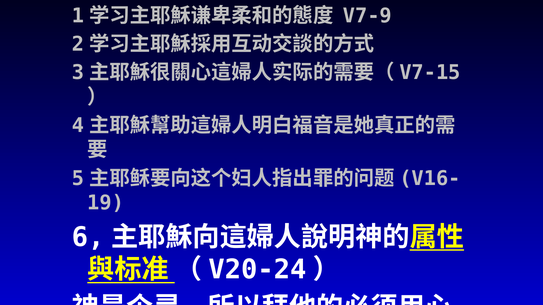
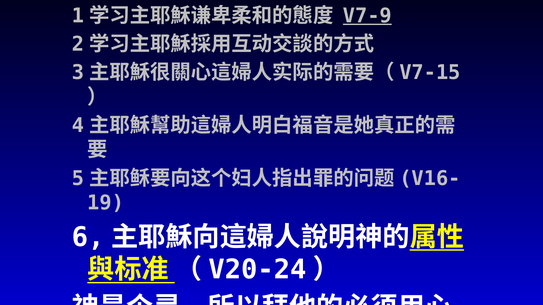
V7-9 underline: none -> present (367, 16)
